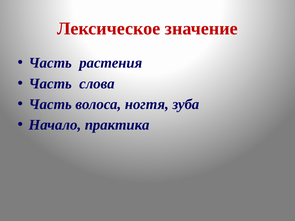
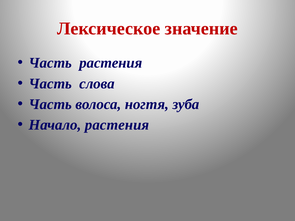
Начало практика: практика -> растения (117, 125)
